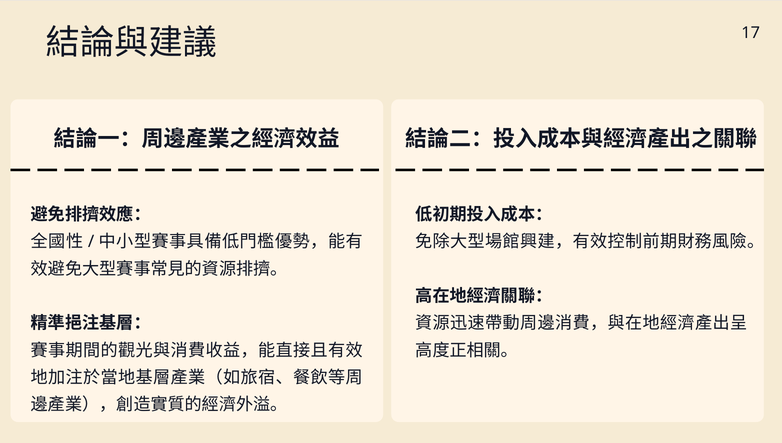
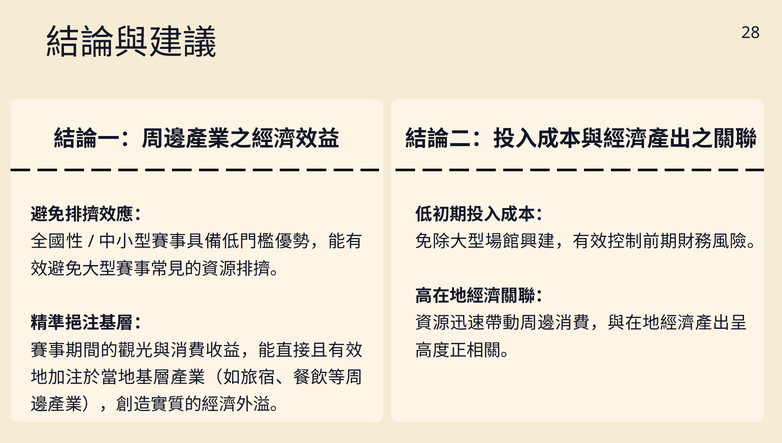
17: 17 -> 28 (751, 33)
